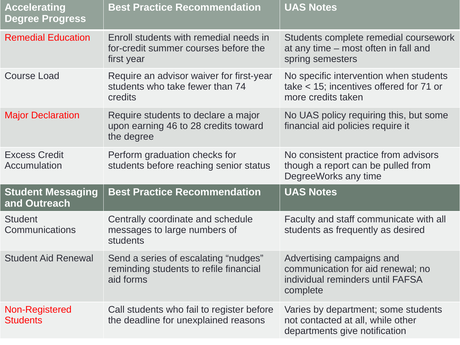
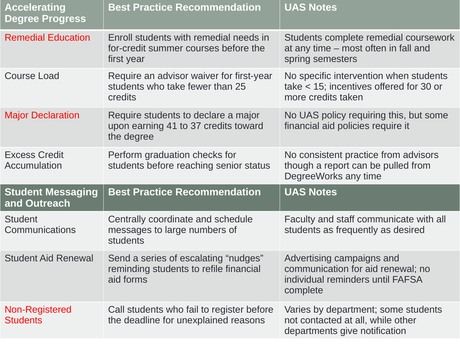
74: 74 -> 25 (241, 87)
71: 71 -> 30 (426, 87)
46: 46 -> 41 (172, 126)
28: 28 -> 37 (196, 126)
